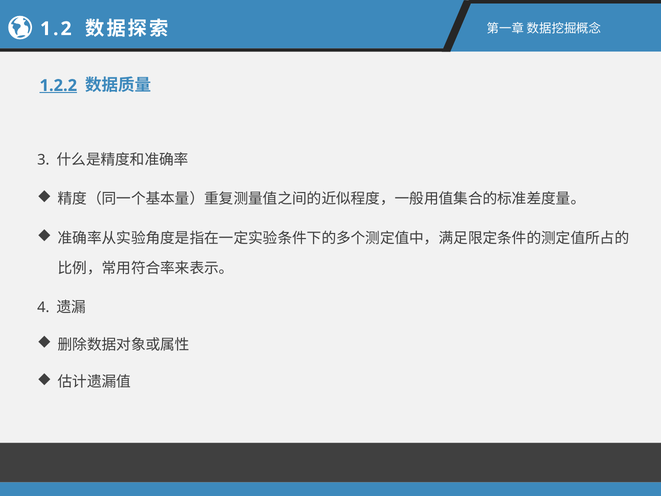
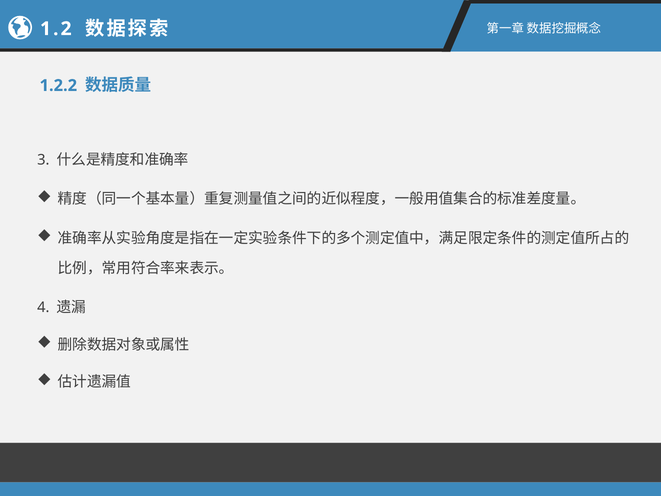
1.2.2 underline: present -> none (58, 85)
